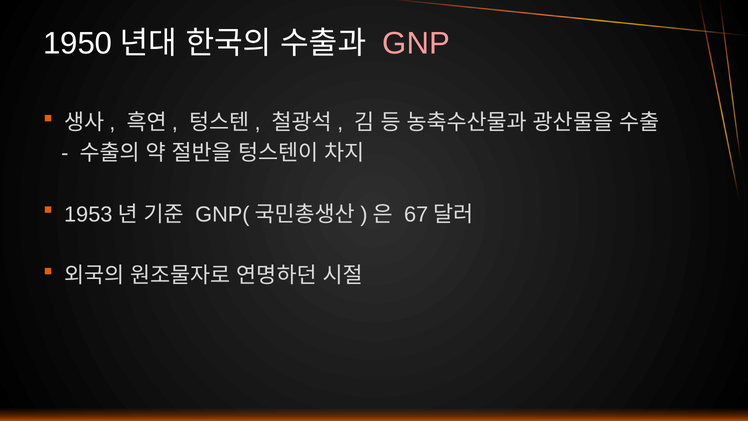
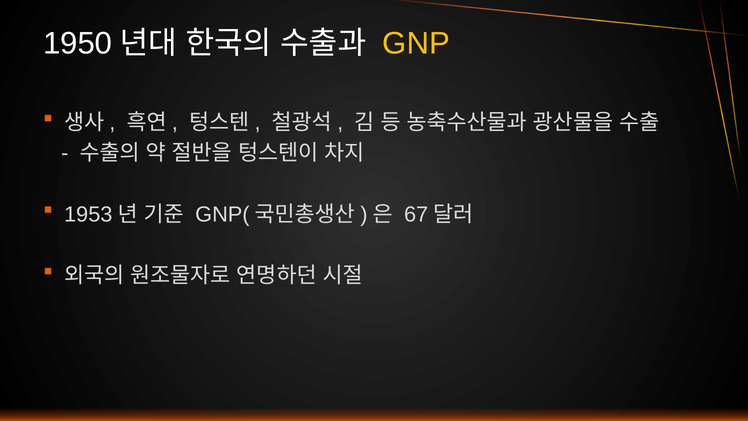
GNP colour: pink -> yellow (416, 43)
